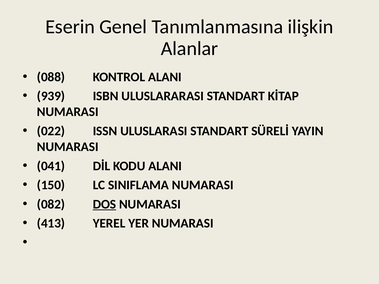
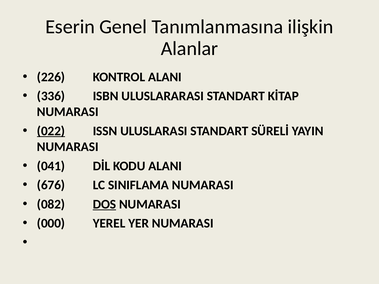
088: 088 -> 226 (51, 77)
939: 939 -> 336 (51, 96)
022 underline: none -> present (51, 131)
150: 150 -> 676 (51, 185)
413: 413 -> 000 (51, 224)
